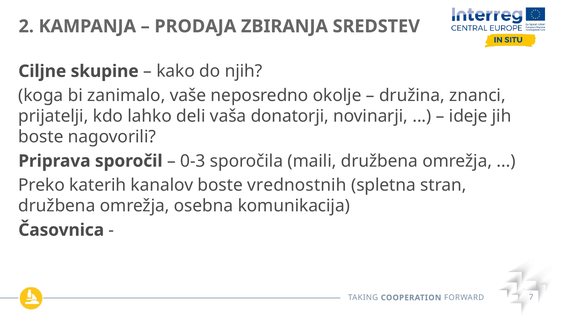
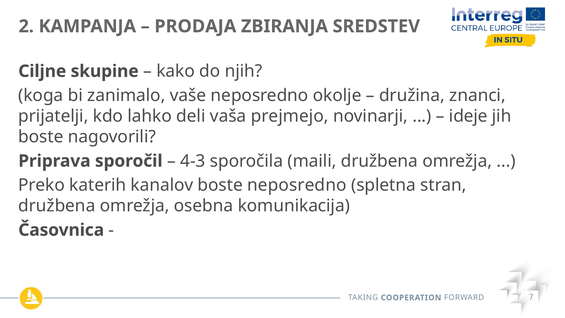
donatorji: donatorji -> prejmejo (290, 116)
0-3: 0-3 -> 4-3 (193, 161)
boste vrednostnih: vrednostnih -> neposredno (297, 185)
